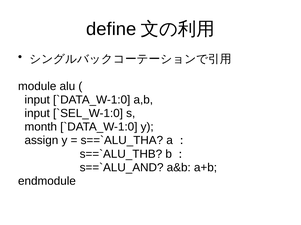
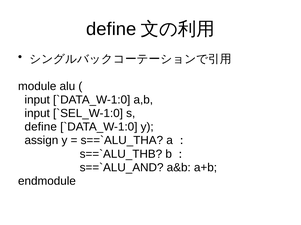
month: month -> define (41, 127)
